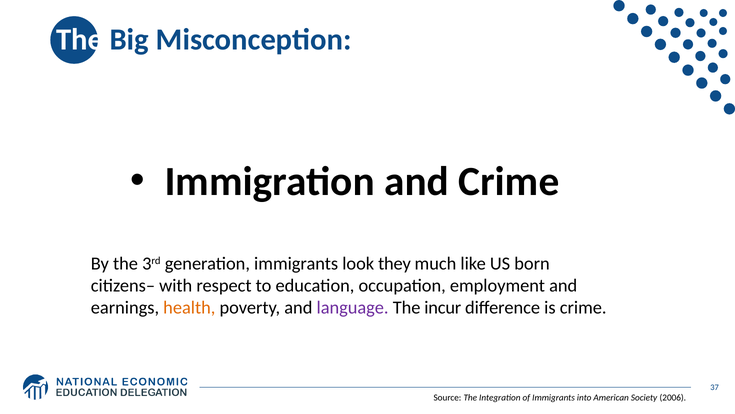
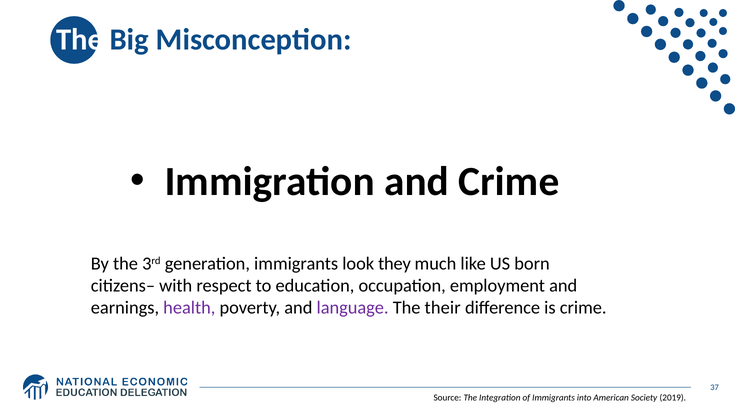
health colour: orange -> purple (189, 307)
incur: incur -> their (443, 307)
2006: 2006 -> 2019 (673, 397)
